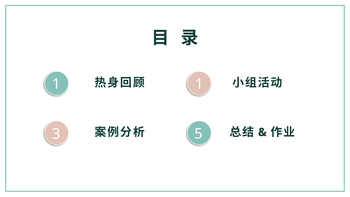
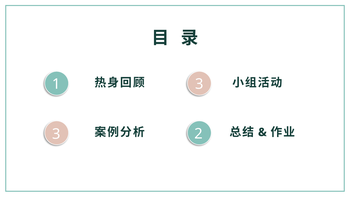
1: 1 -> 3 (199, 84)
5: 5 -> 2 (199, 134)
